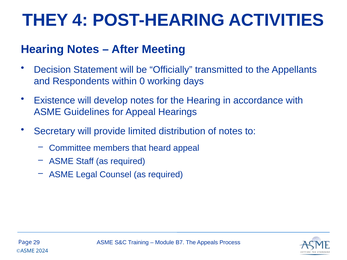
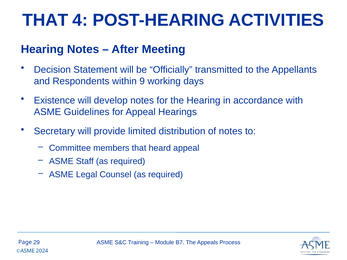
THEY: THEY -> THAT (45, 20)
0: 0 -> 9 (142, 81)
